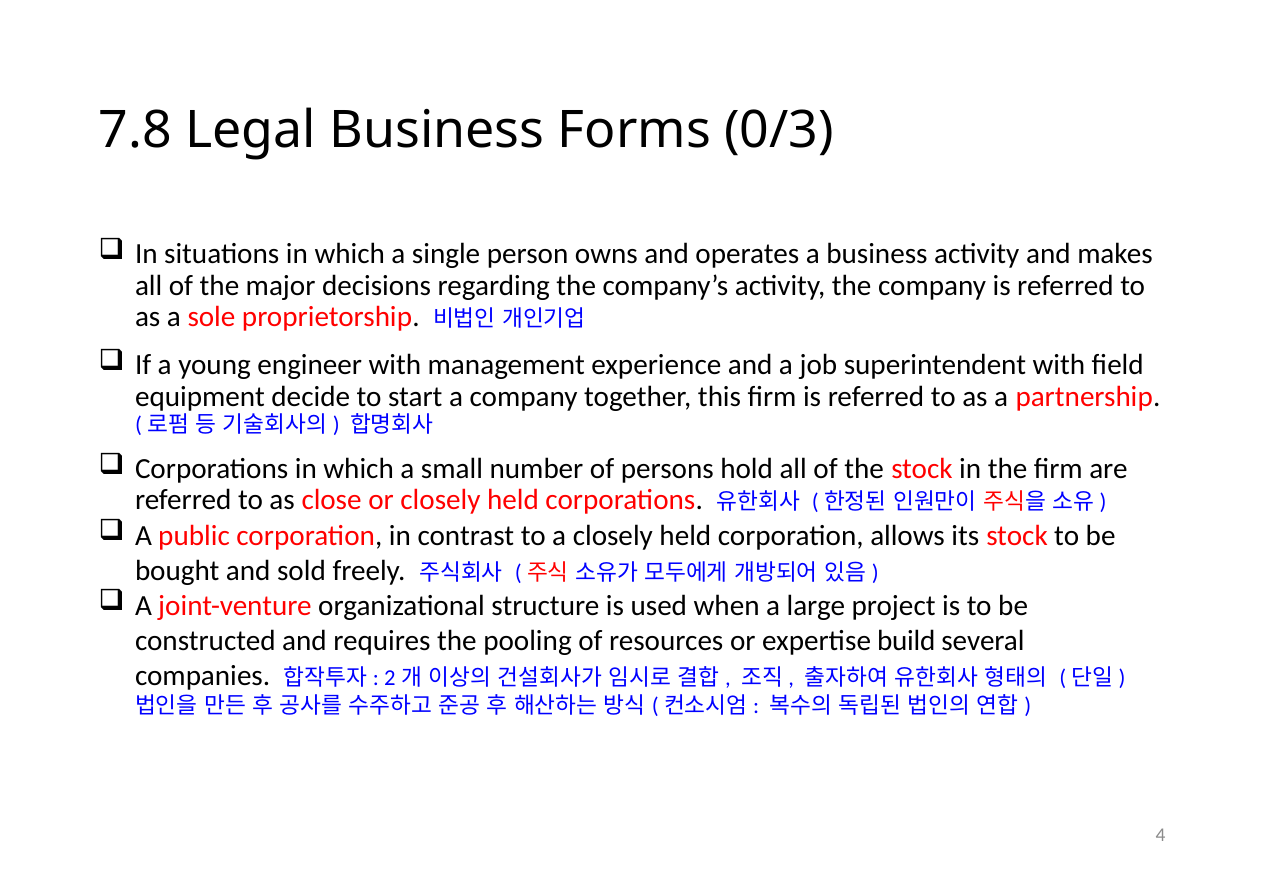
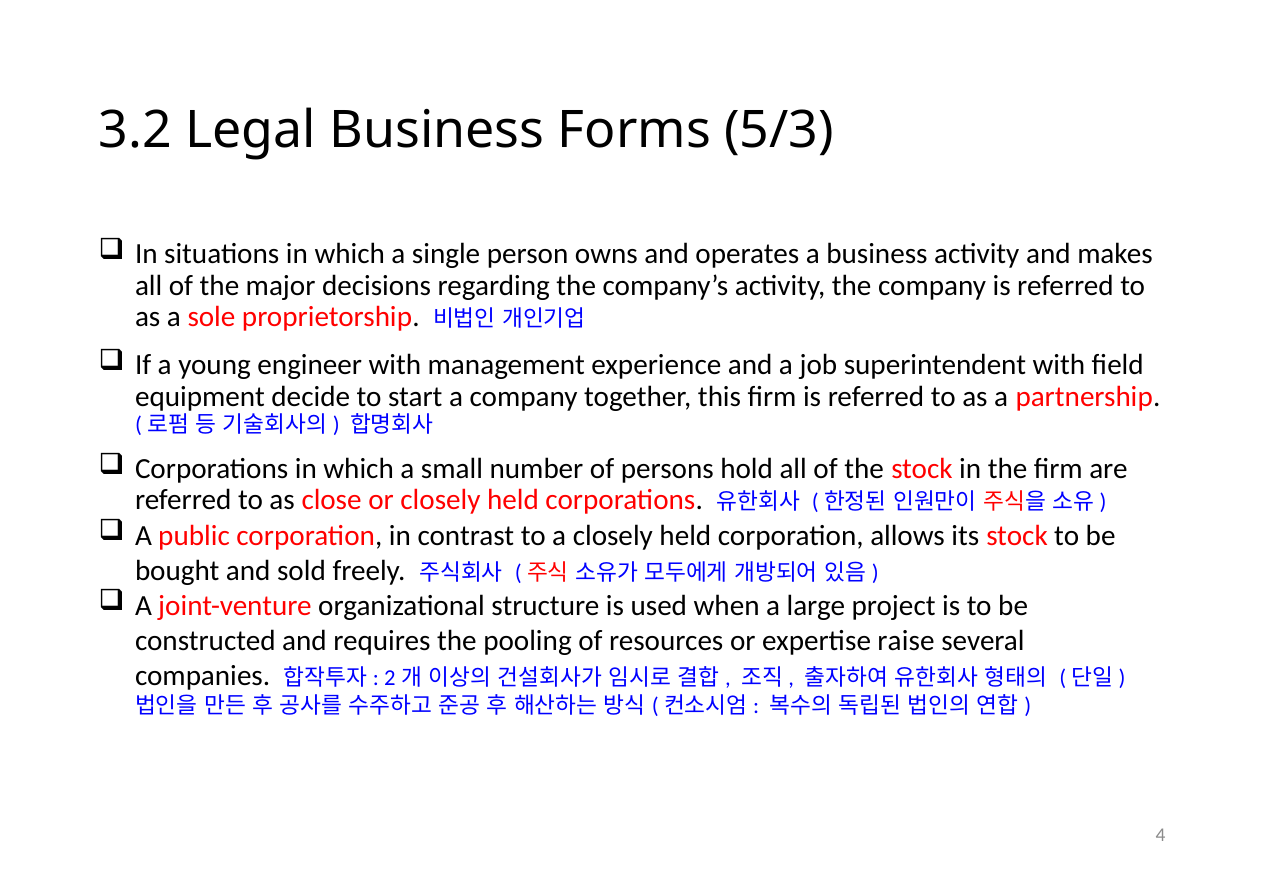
7.8: 7.8 -> 3.2 (135, 131)
0/3: 0/3 -> 5/3 (779, 131)
build: build -> raise (906, 641)
